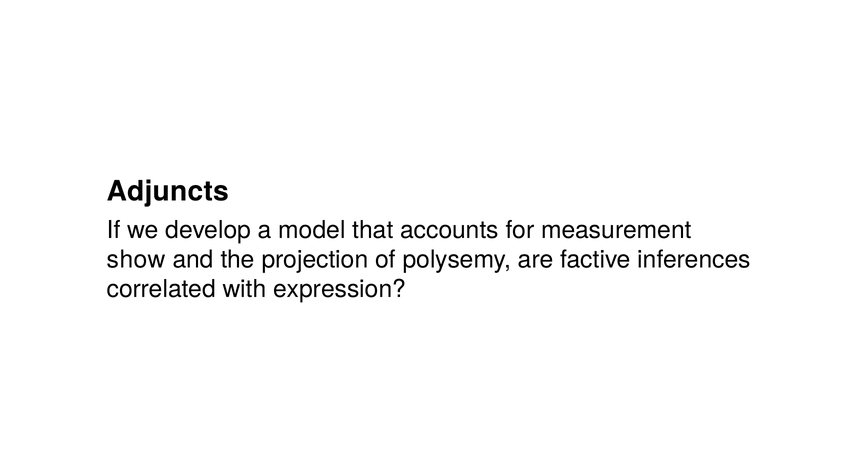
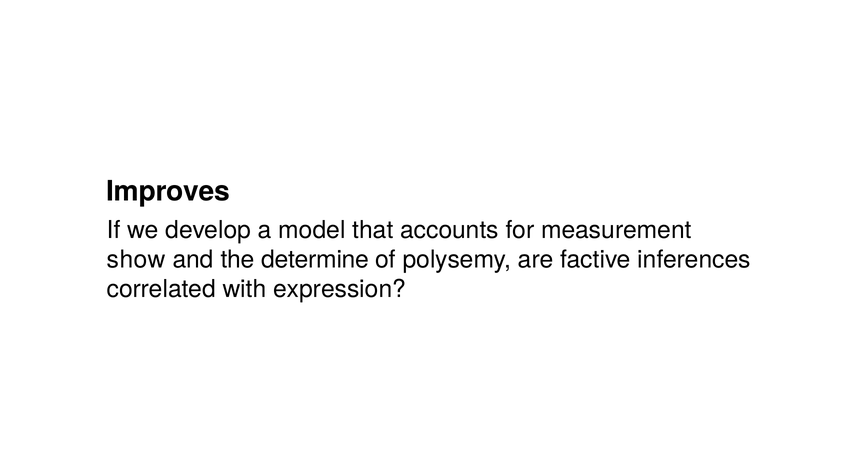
Adjuncts: Adjuncts -> Improves (168, 192)
projection: projection -> determine (315, 260)
